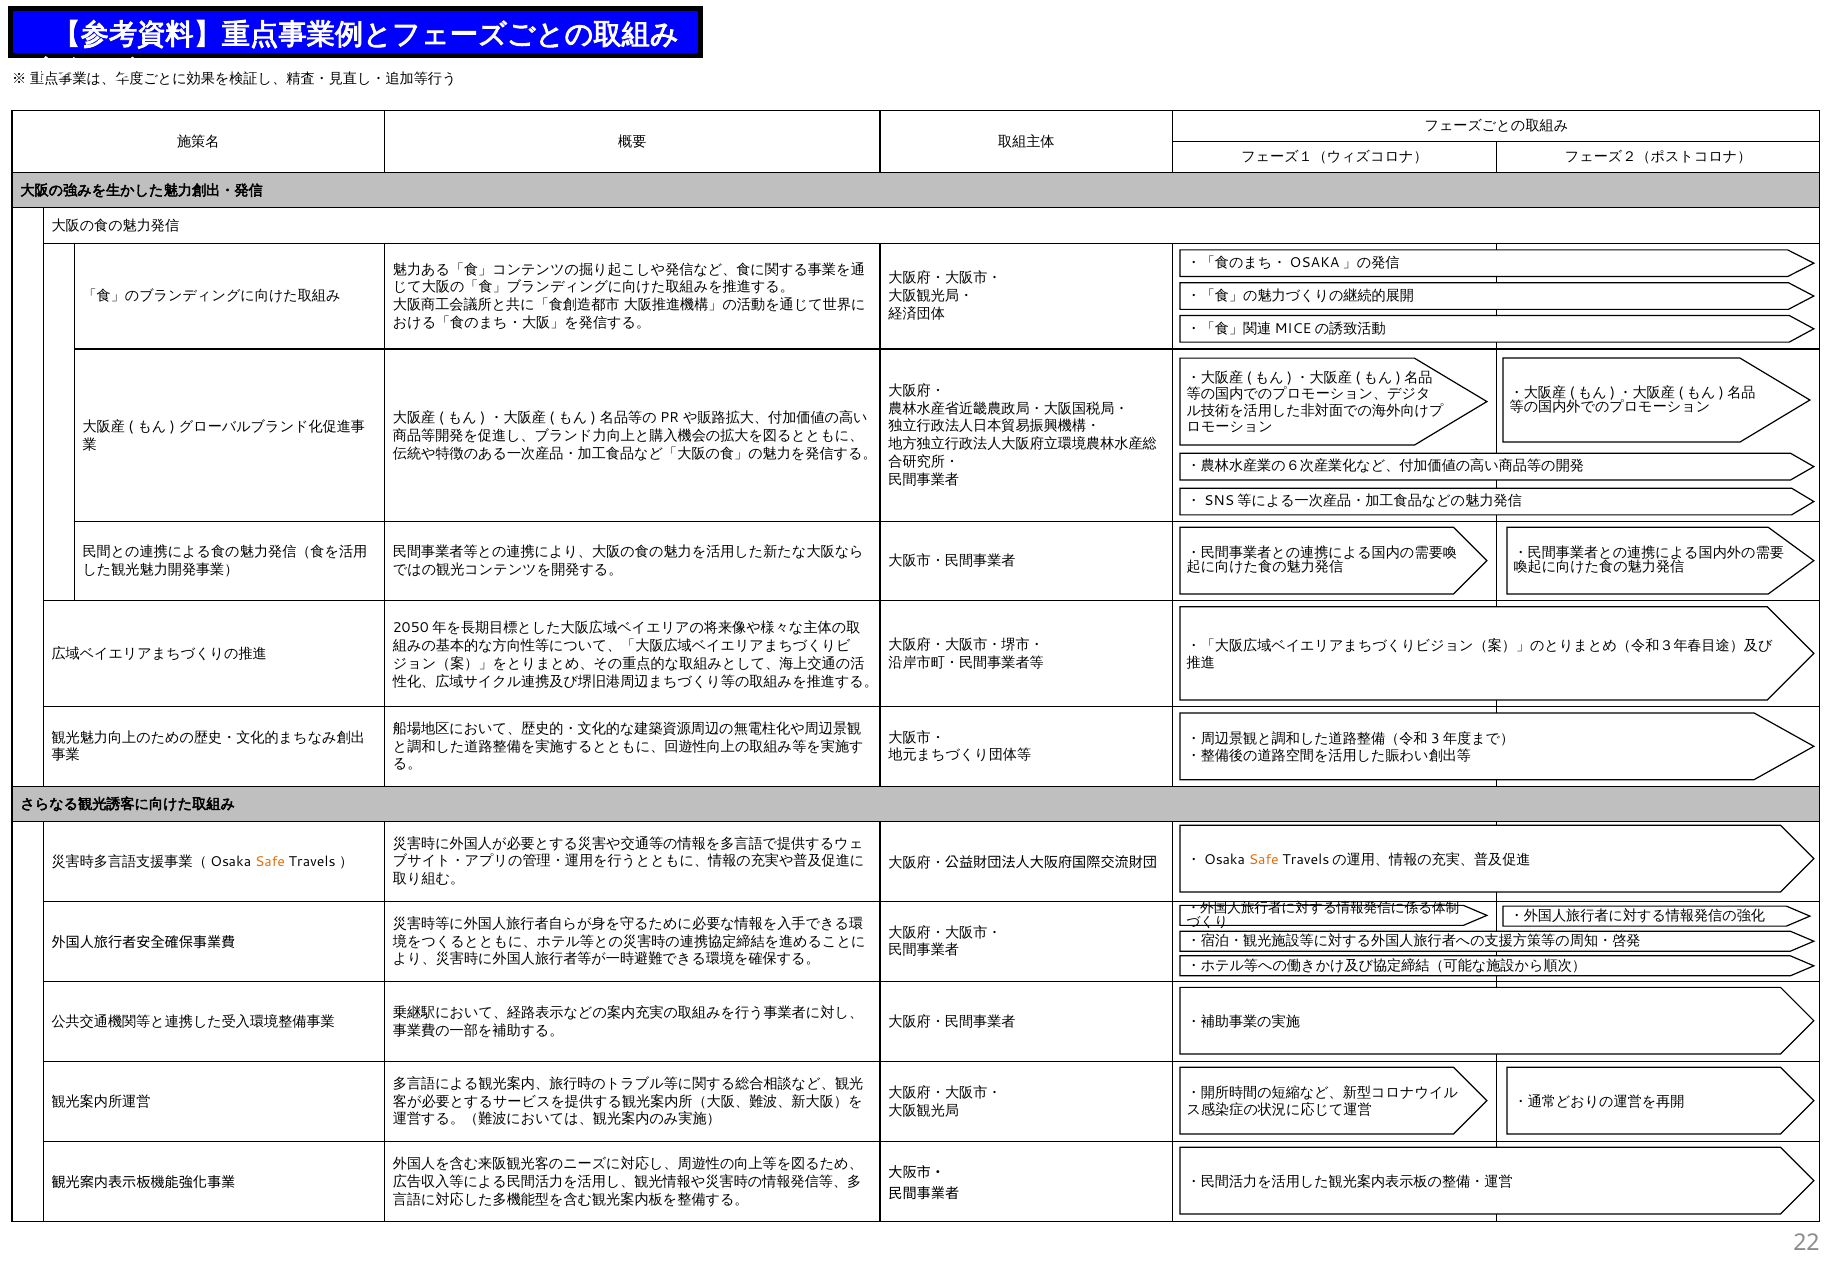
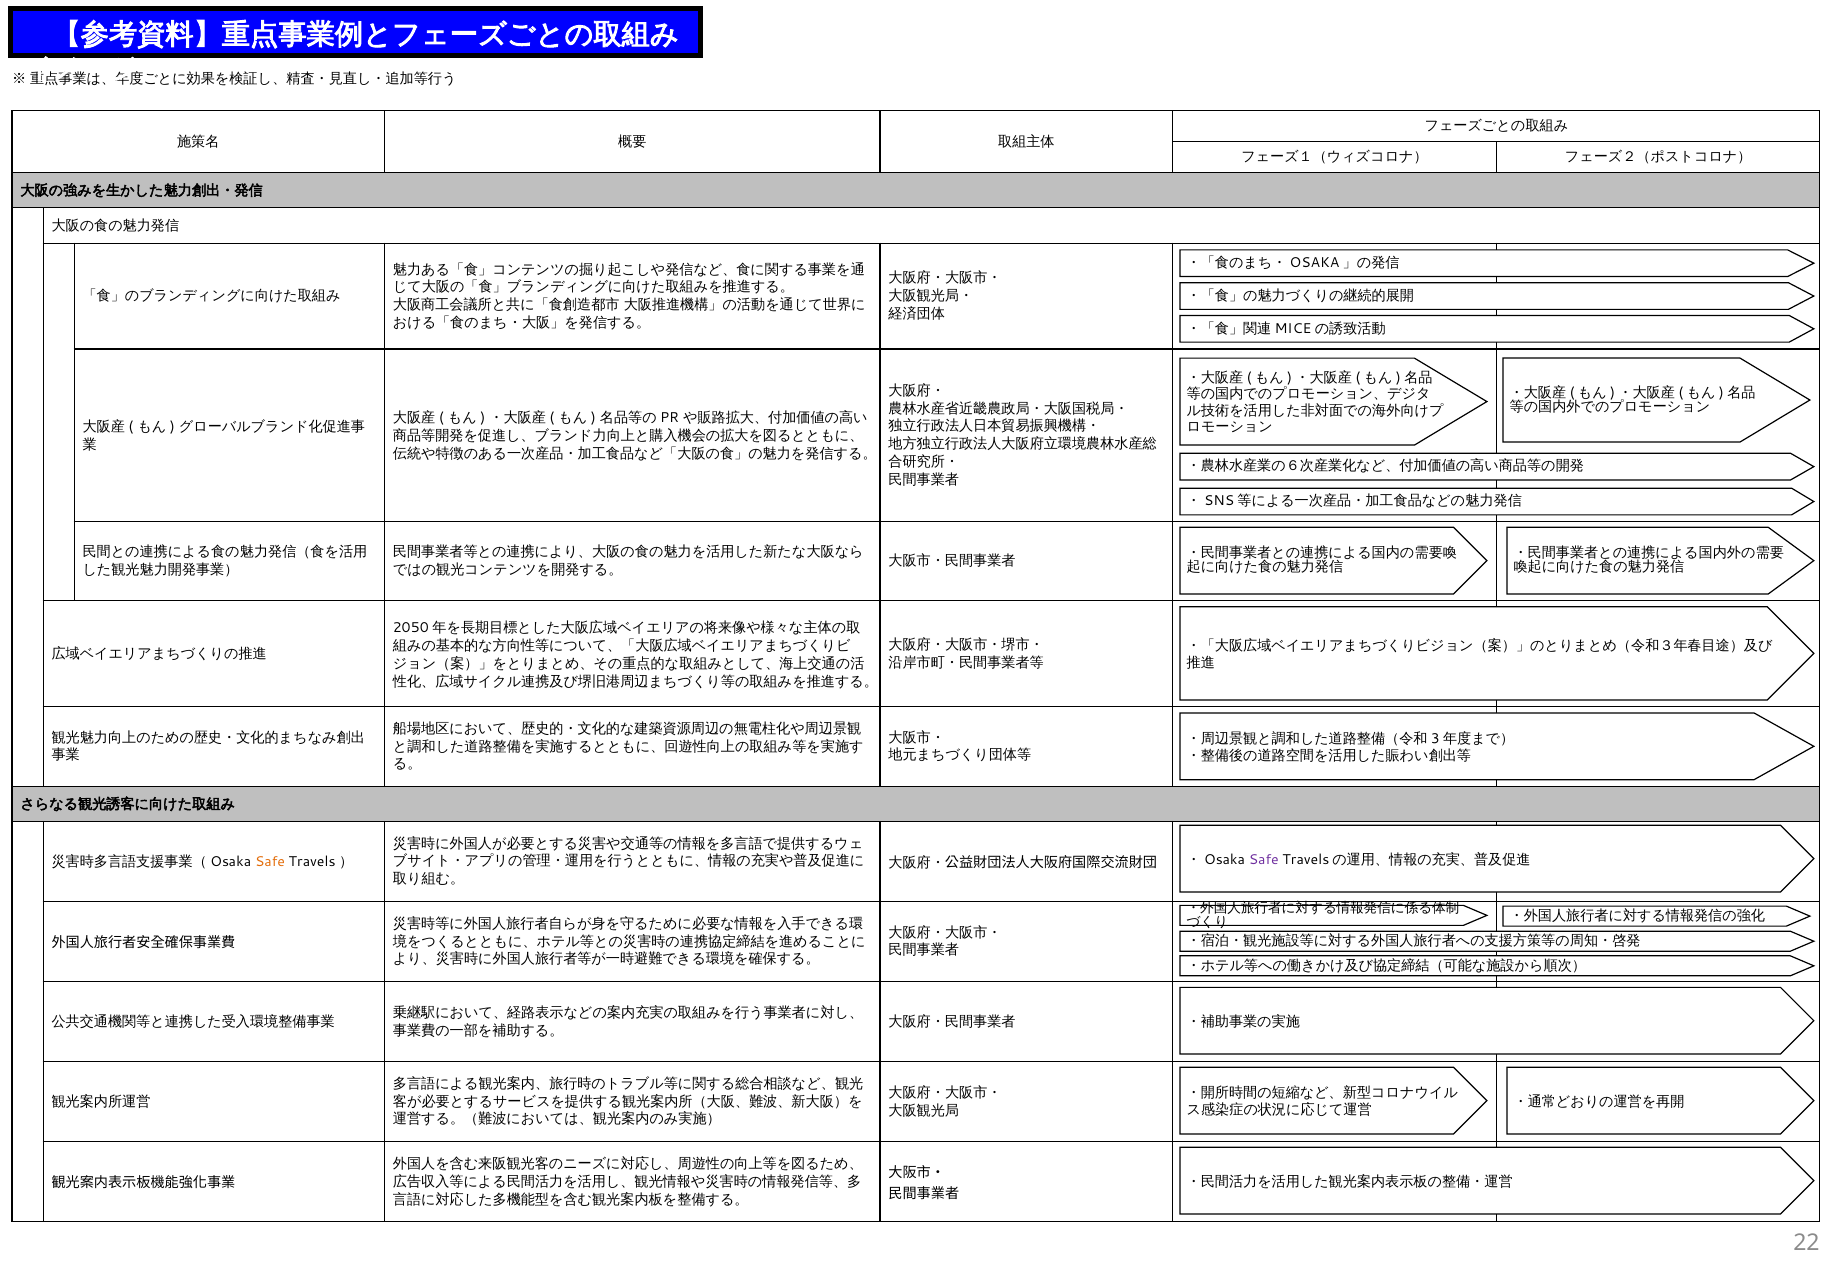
Safe colour: orange -> purple (1264, 860)
